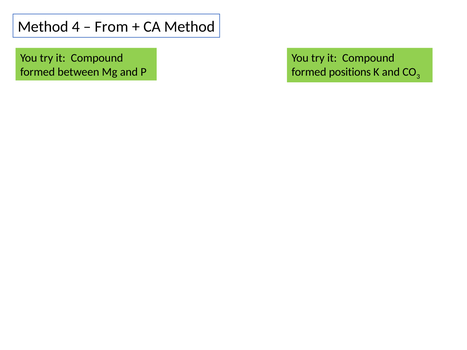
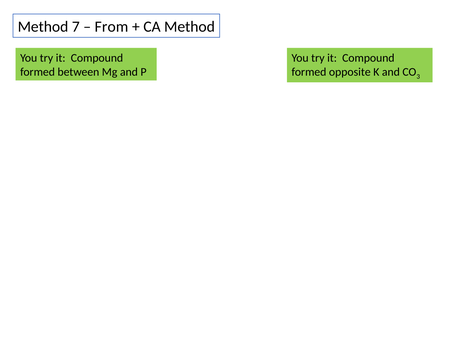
4: 4 -> 7 (76, 27)
positions: positions -> opposite (350, 72)
